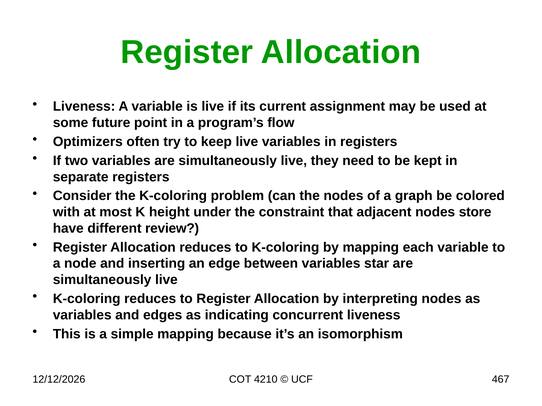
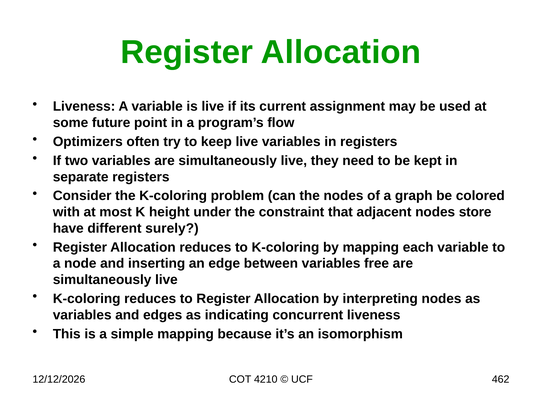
review: review -> surely (172, 229)
star: star -> free (377, 264)
467: 467 -> 462 (501, 380)
